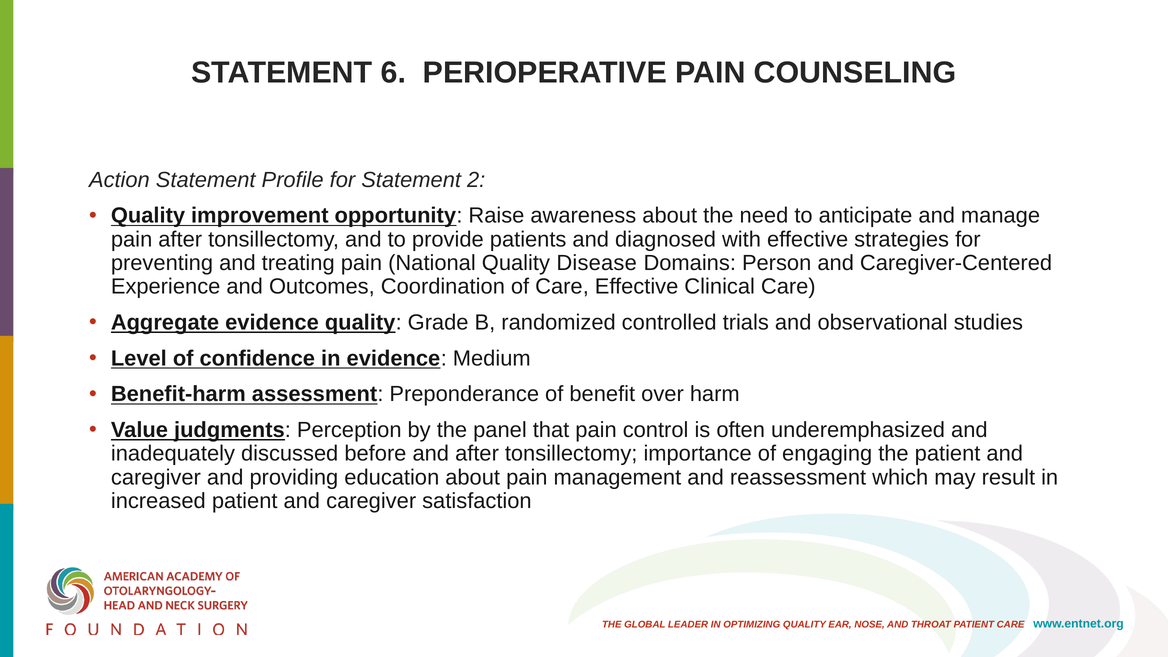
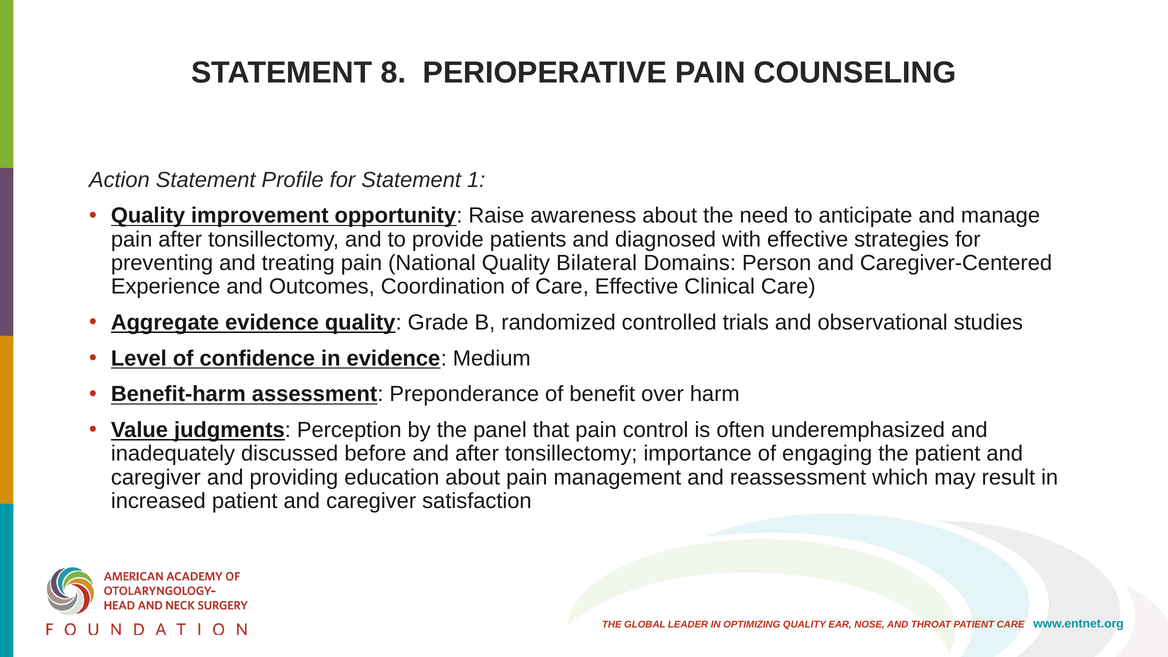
6: 6 -> 8 (393, 73)
2: 2 -> 1 (476, 180)
Disease: Disease -> Bilateral (597, 263)
